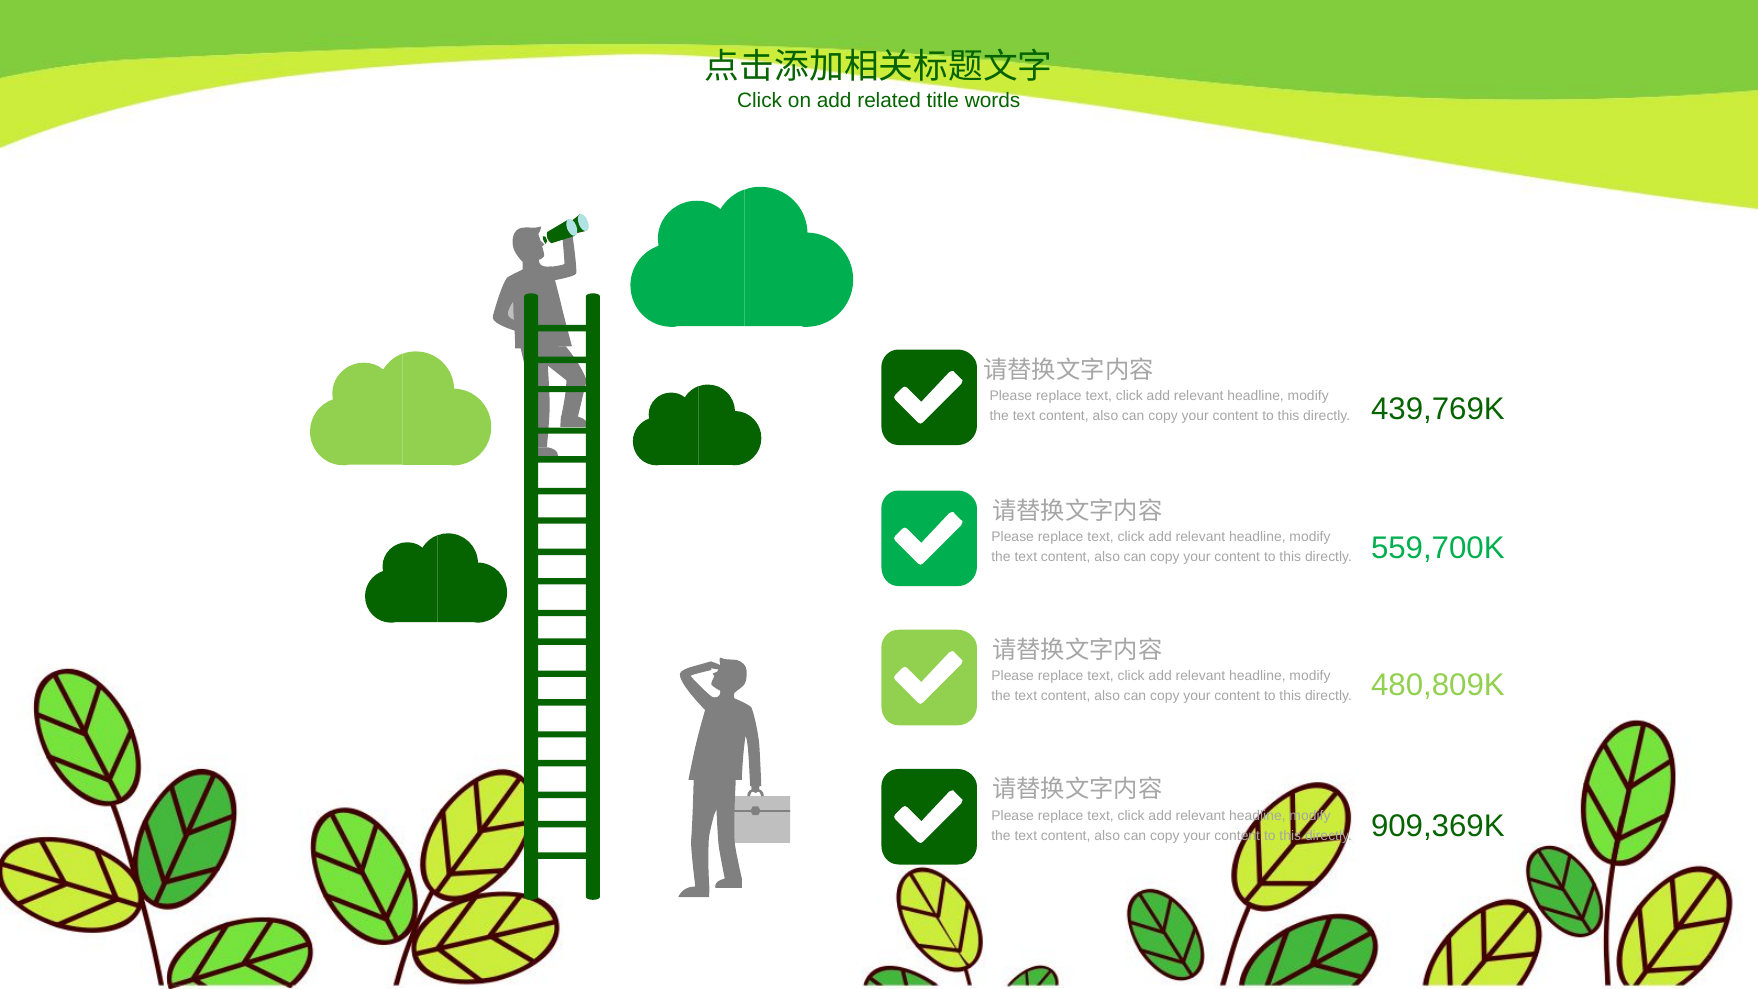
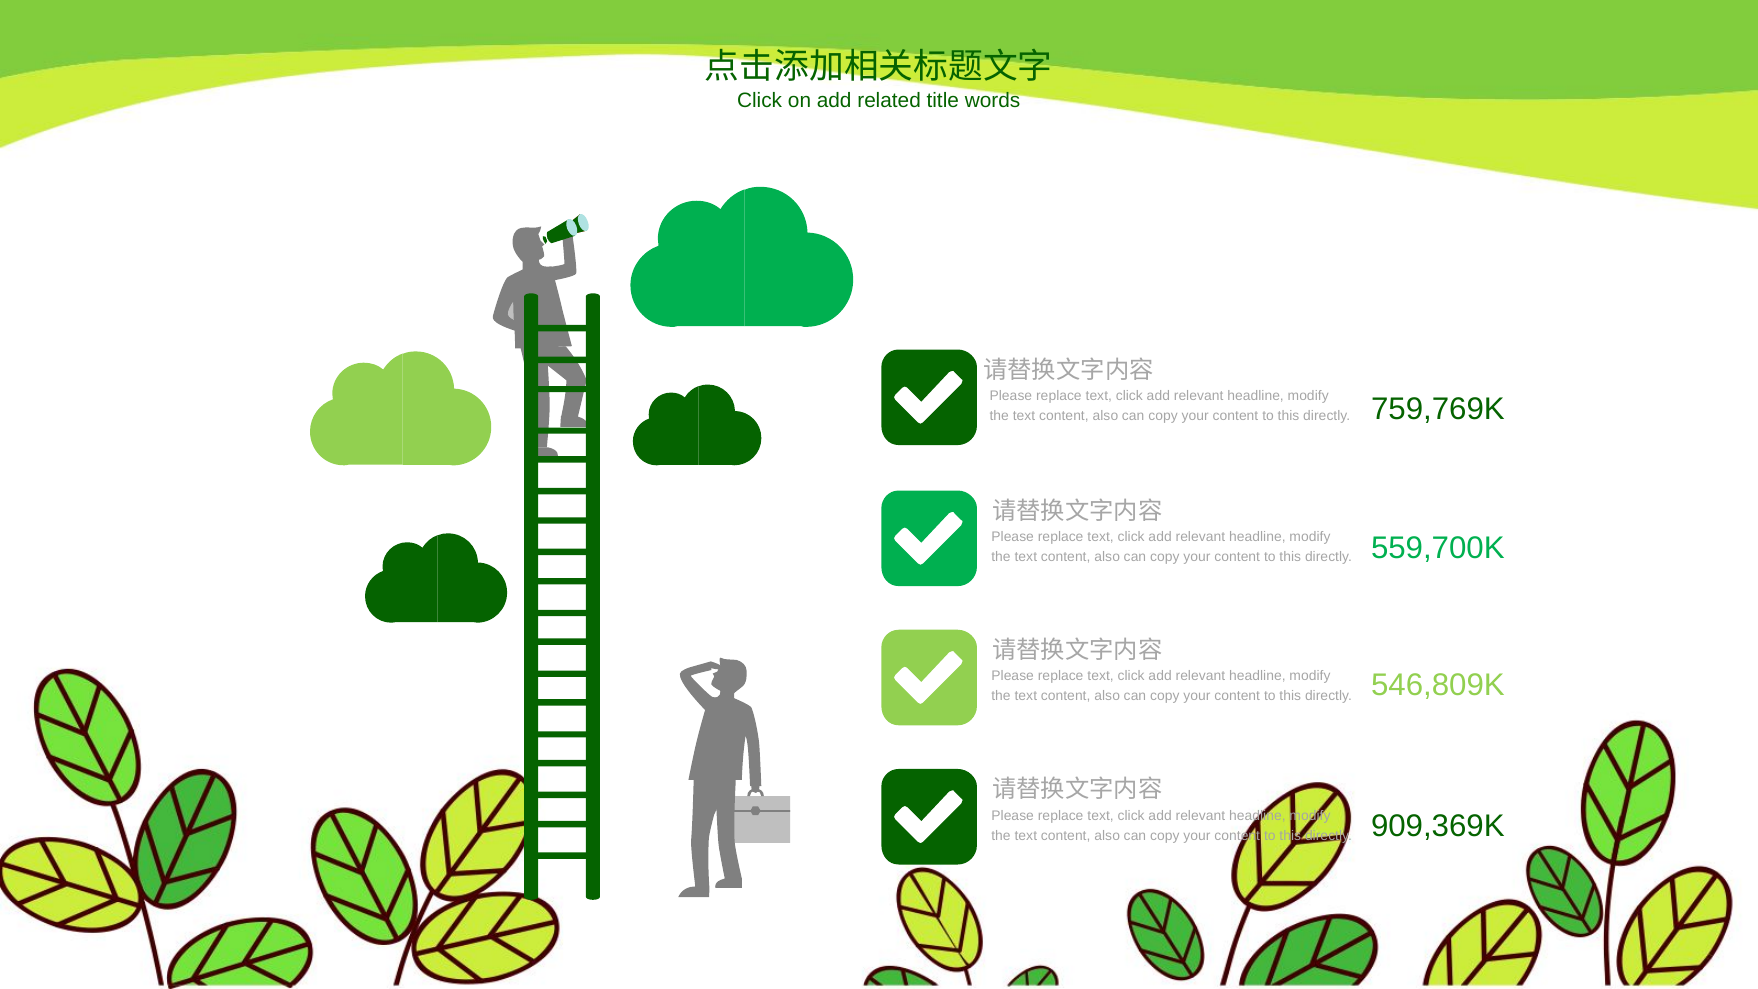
439,769K: 439,769K -> 759,769K (1438, 409)
480,809K: 480,809K -> 546,809K (1438, 685)
